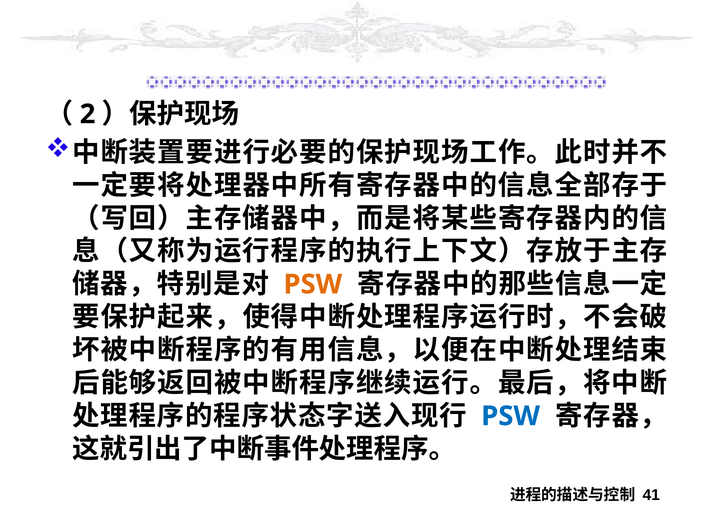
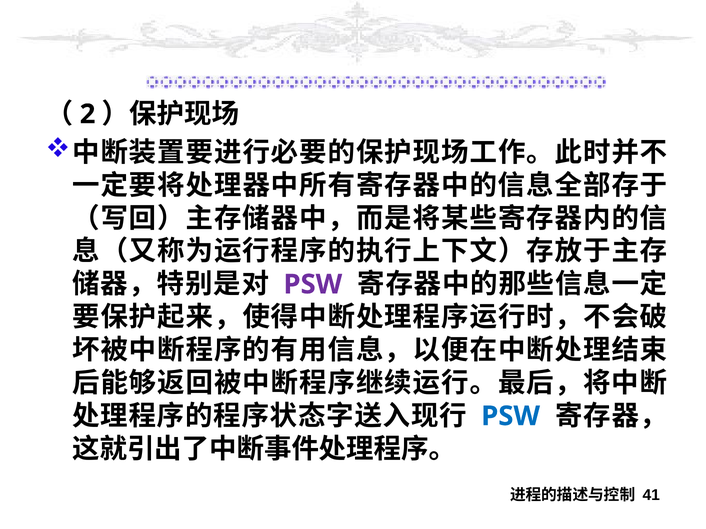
PSW colour: orange -> purple (313, 285)
